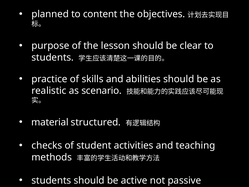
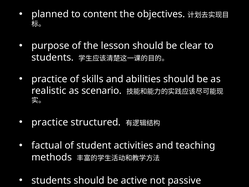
material: material -> practice (50, 122)
checks: checks -> factual (47, 145)
